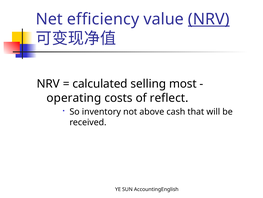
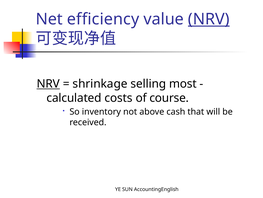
NRV underline: none -> present (48, 84)
calculated: calculated -> shrinkage (100, 84)
operating: operating -> calculated (74, 98)
reflect: reflect -> course (169, 98)
